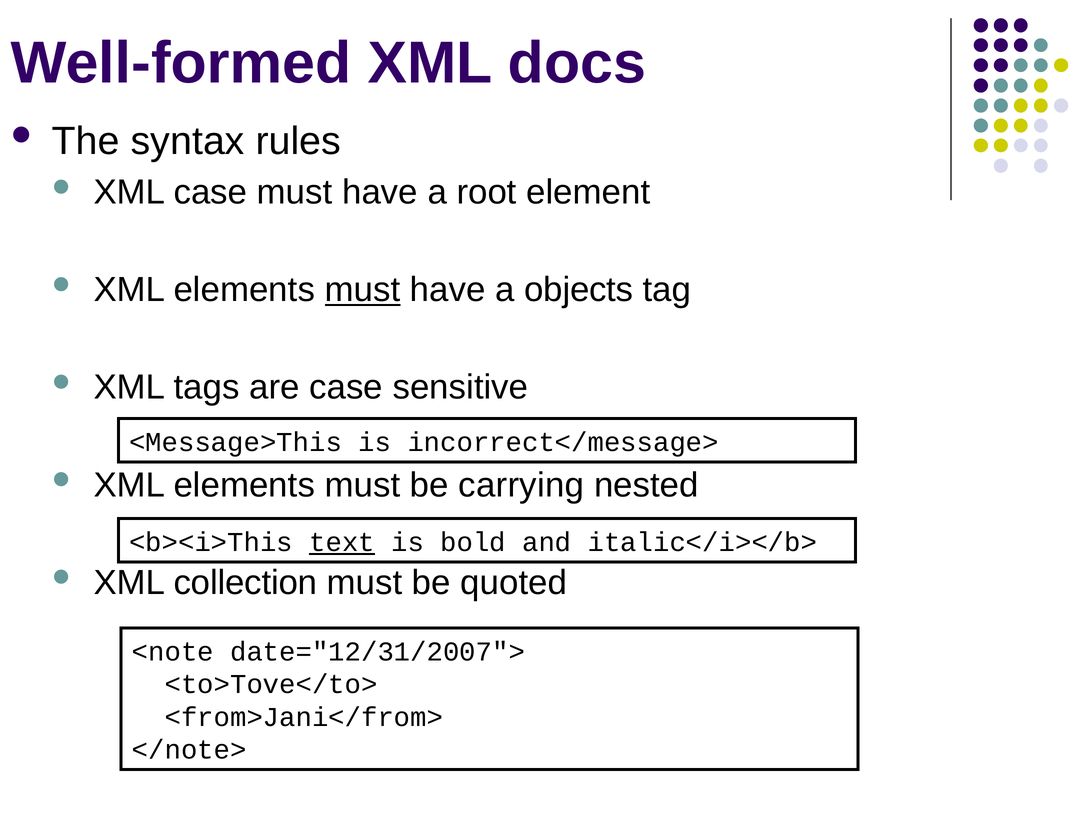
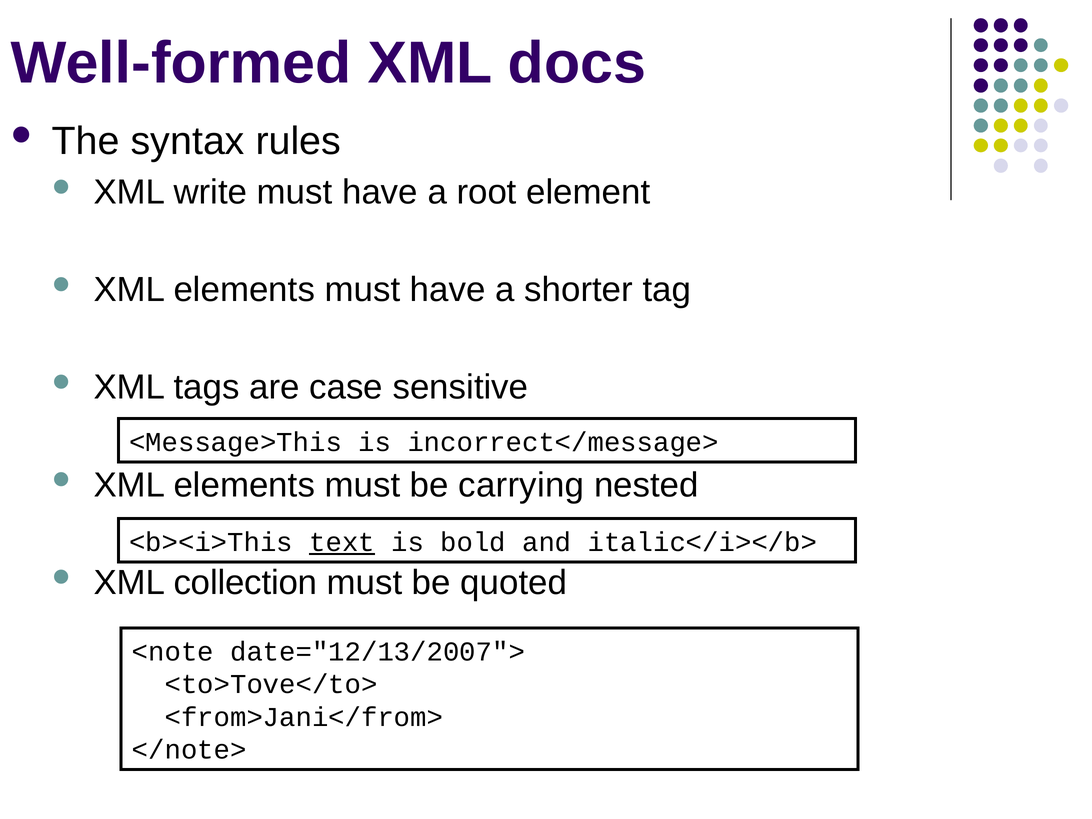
XML case: case -> write (210, 192)
must underline: present -> none (363, 290)
objects: objects -> shorter (579, 290)
date="12/31/2007">: date="12/31/2007"> -> date="12/13/2007"> (378, 652)
